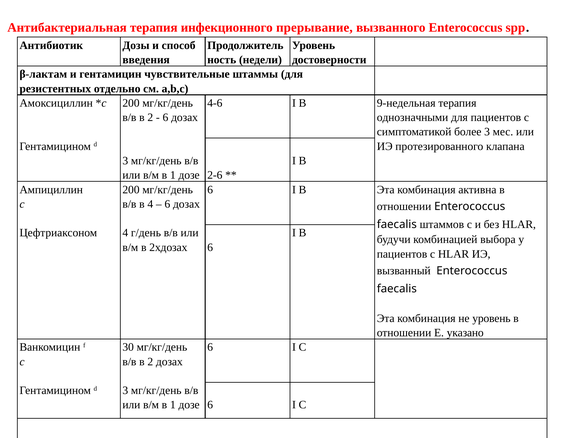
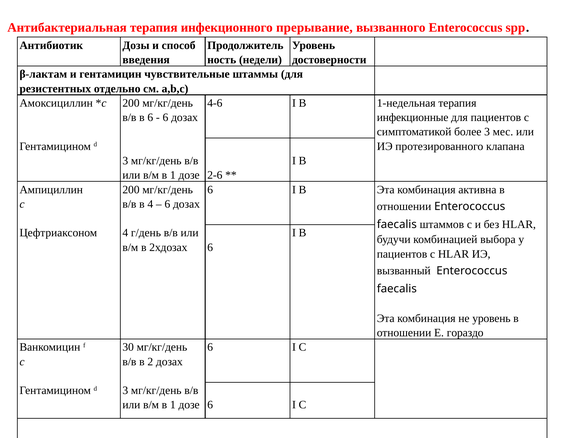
9-недельная: 9-недельная -> 1-недельная (406, 103)
2: 2 -> 6 (150, 118)
однозначными: однозначными -> инфекционные (413, 118)
указано: указано -> гораздо (465, 333)
